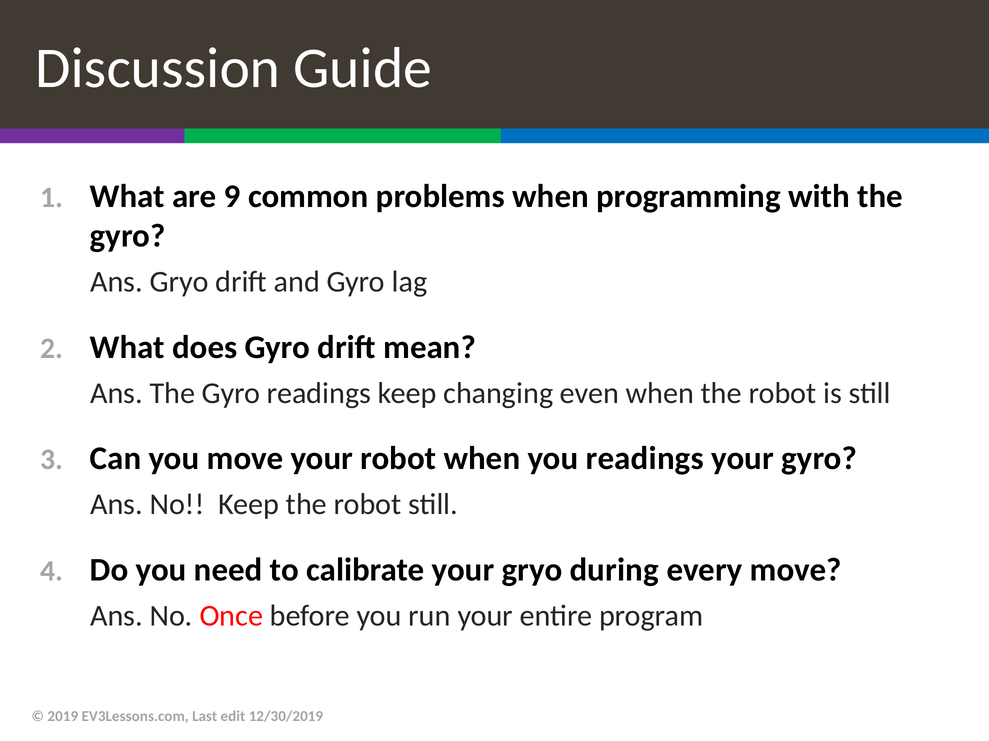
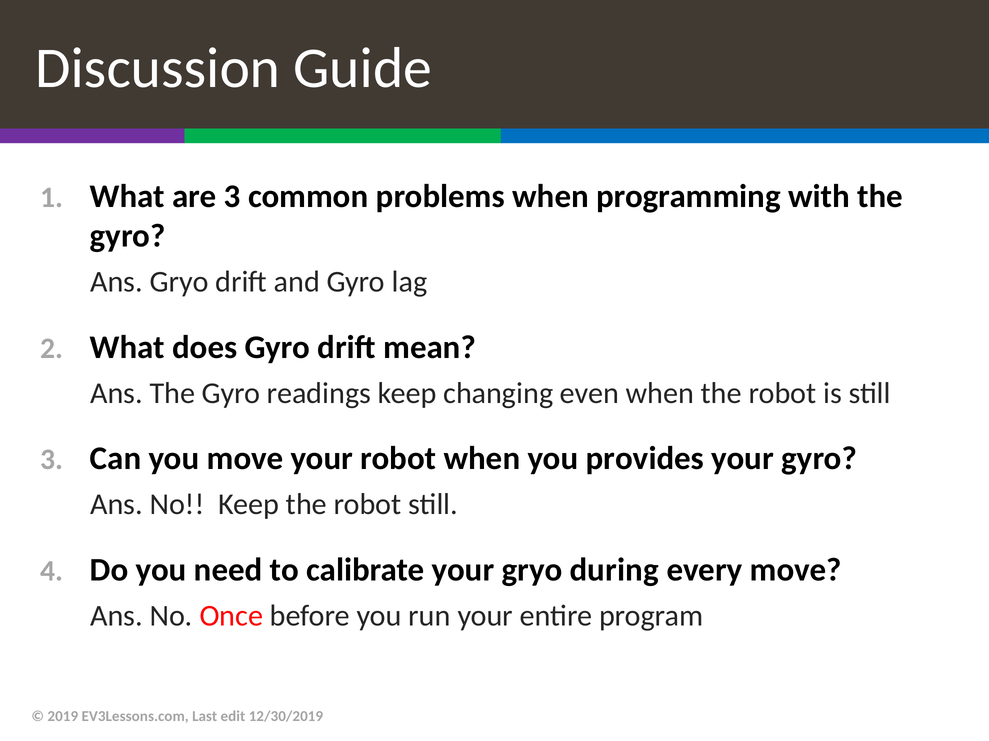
are 9: 9 -> 3 (232, 196)
you readings: readings -> provides (645, 459)
